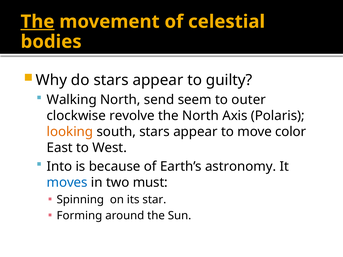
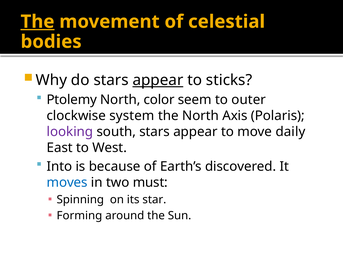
appear underline: none -> present (158, 80)
guilty: guilty -> sticks (229, 80)
Walking: Walking -> Ptolemy (72, 100)
send: send -> color (159, 100)
revolve: revolve -> system (132, 116)
looking colour: orange -> purple (70, 132)
color: color -> daily (290, 132)
astronomy: astronomy -> discovered (241, 167)
